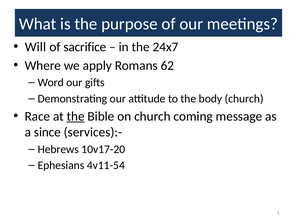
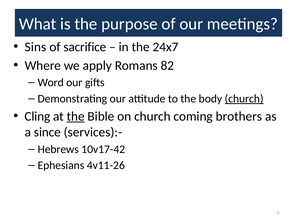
Will: Will -> Sins (35, 47)
62: 62 -> 82 (167, 65)
church underline: none -> present (244, 99)
Race: Race -> Cling (37, 116)
message: message -> brothers (239, 116)
10v17-20: 10v17-20 -> 10v17-42 (103, 149)
4v11-54: 4v11-54 -> 4v11-26 (106, 165)
